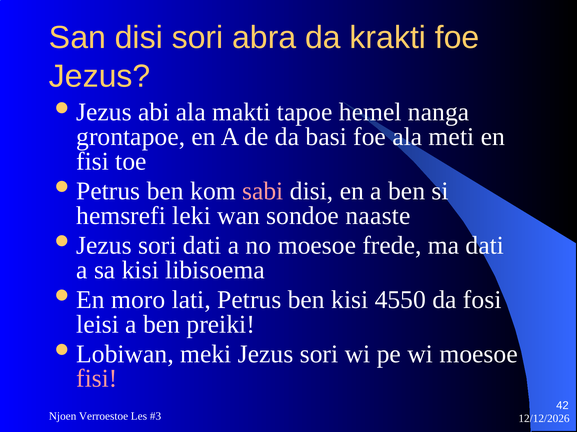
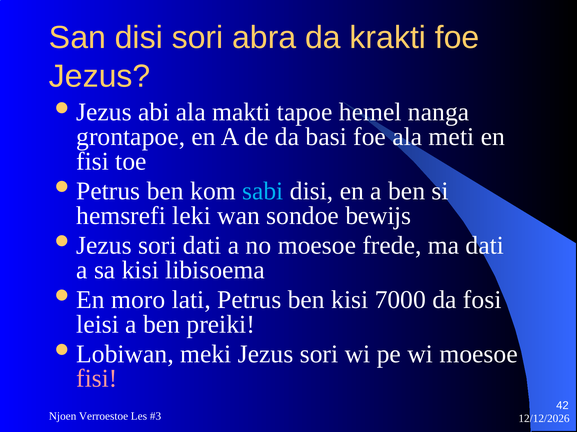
sabi colour: pink -> light blue (263, 191)
naaste: naaste -> bewijs (378, 216)
4550: 4550 -> 7000 (400, 300)
